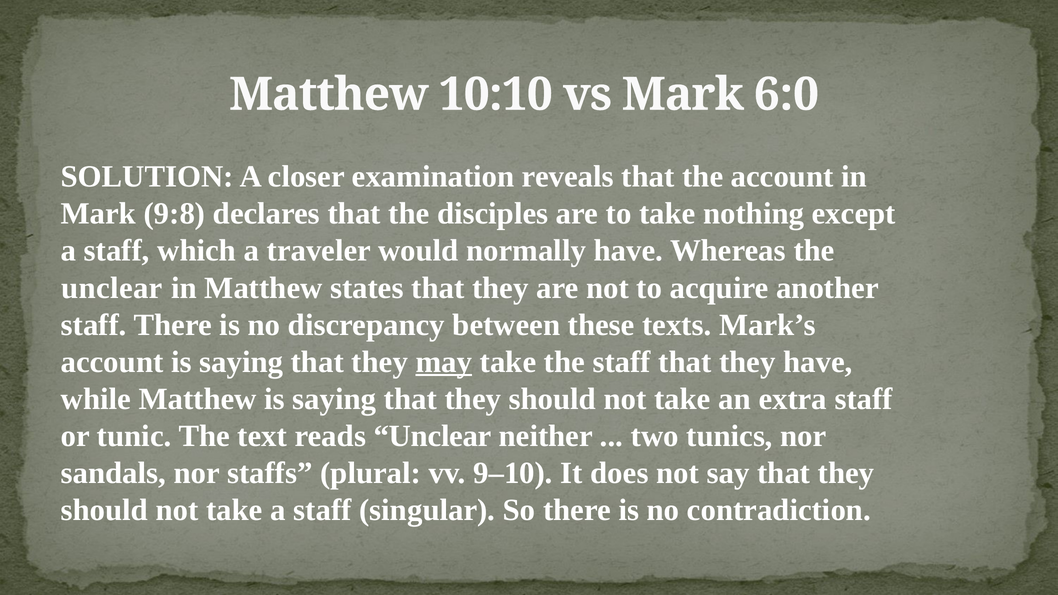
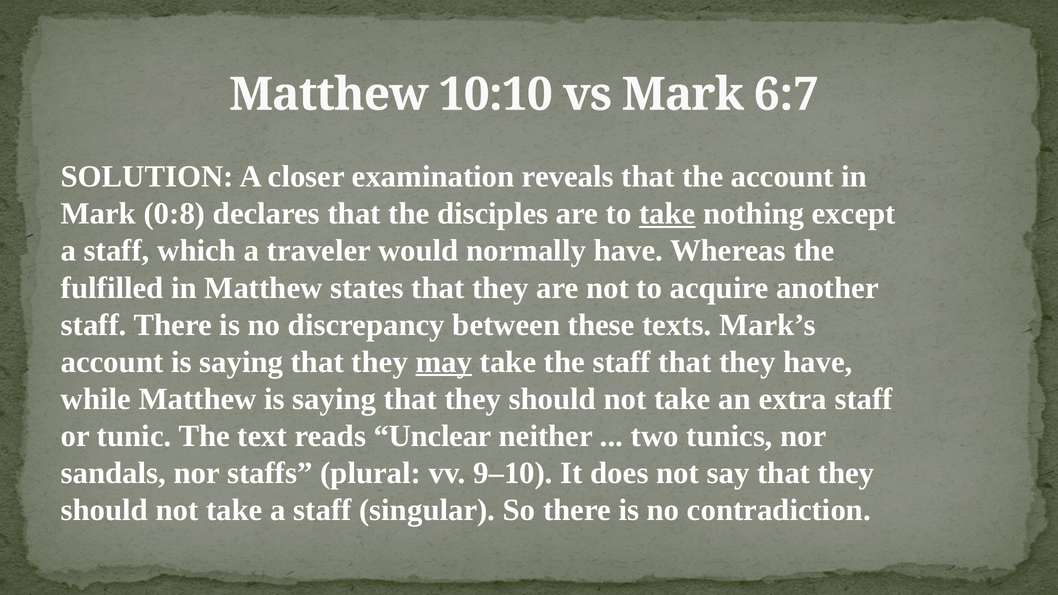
6:0: 6:0 -> 6:7 (786, 95)
9:8: 9:8 -> 0:8 (174, 214)
take underline: none -> present (667, 214)
unclear: unclear -> fulfilled (112, 288)
